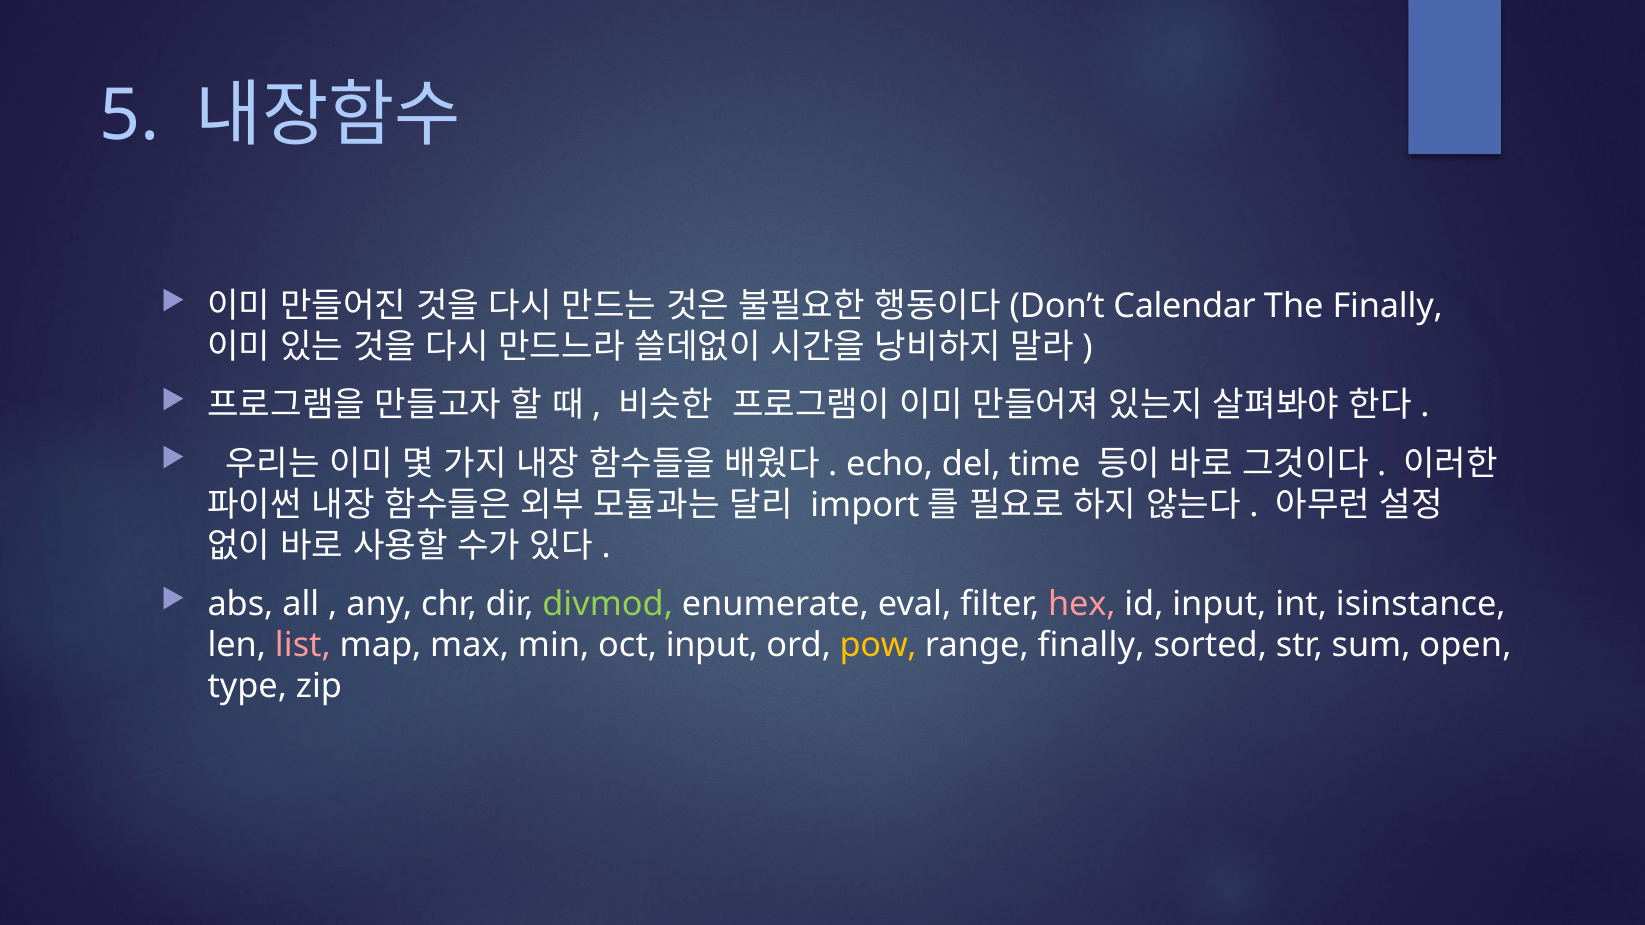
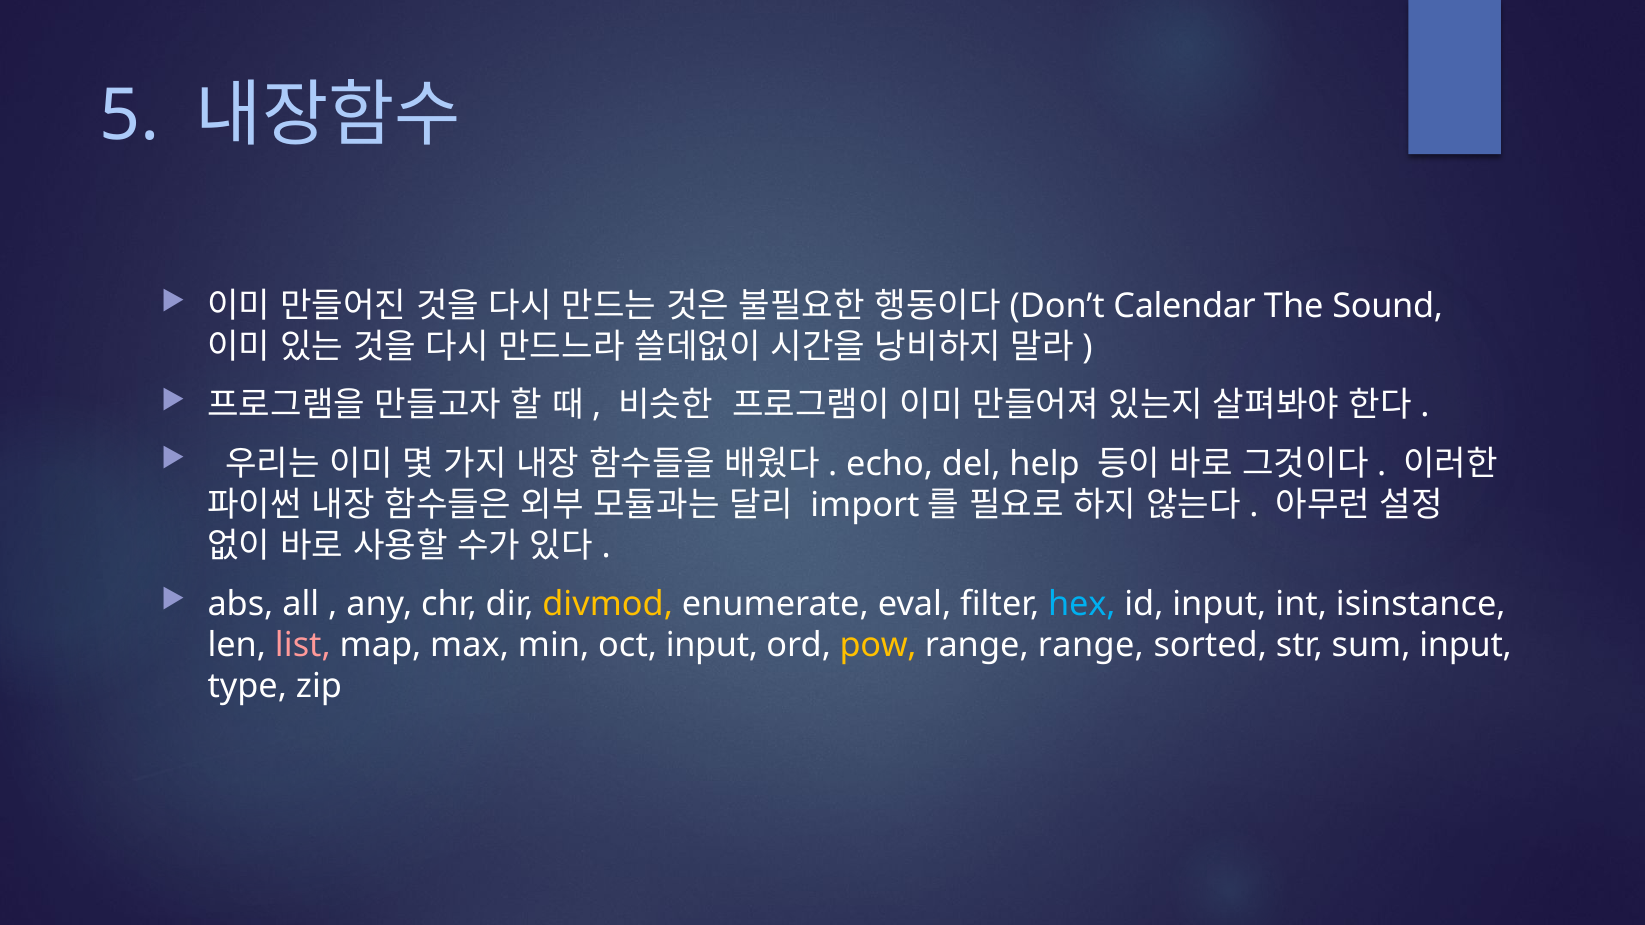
The Finally: Finally -> Sound (1388, 306)
time: time -> help (1045, 464)
divmod colour: light green -> yellow (608, 604)
hex colour: pink -> light blue (1082, 604)
range finally: finally -> range (1091, 646)
sum open: open -> input (1466, 646)
